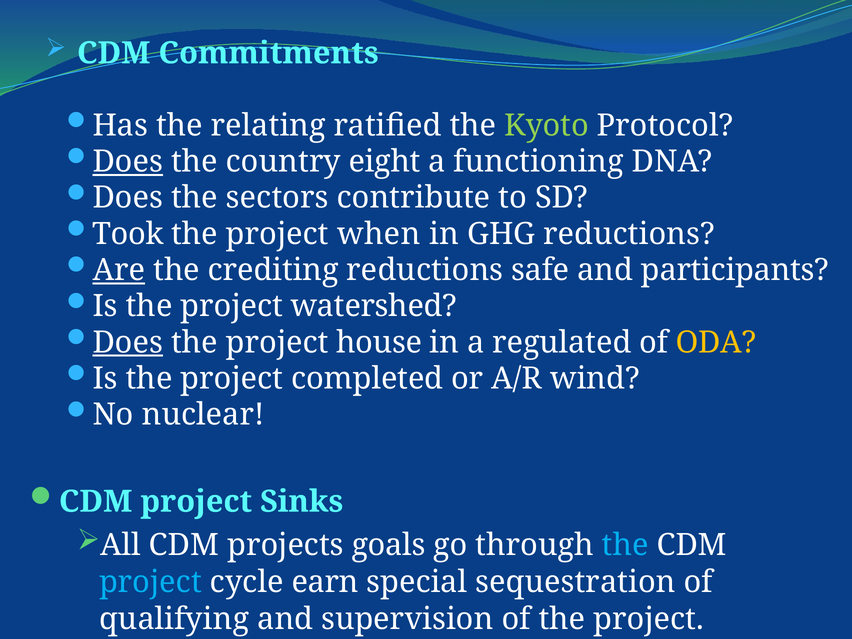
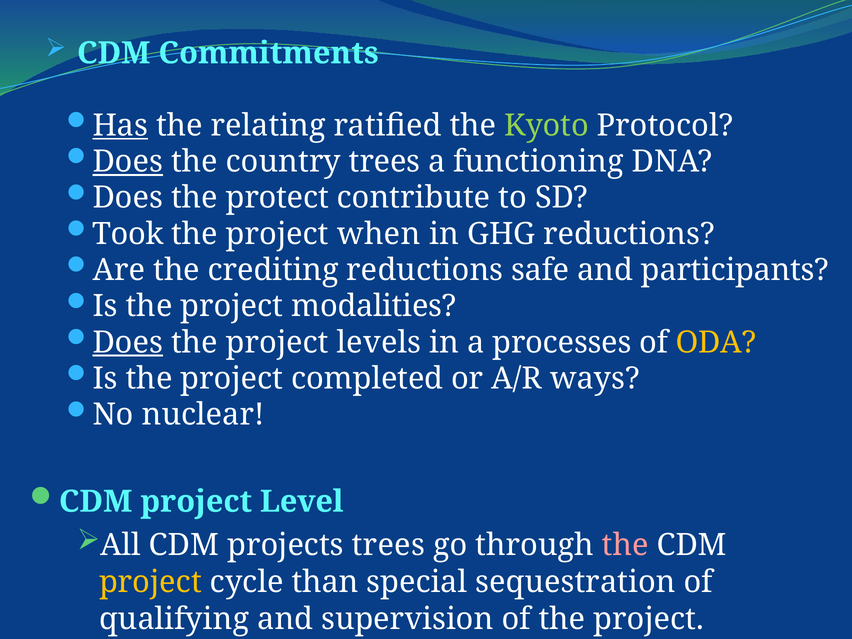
Has underline: none -> present (120, 125)
country eight: eight -> trees (385, 162)
sectors: sectors -> protect (277, 198)
Are underline: present -> none (119, 270)
watershed: watershed -> modalities (374, 306)
house: house -> levels (379, 342)
regulated: regulated -> processes (562, 342)
wind: wind -> ways (595, 379)
Sinks: Sinks -> Level (302, 502)
projects goals: goals -> trees (388, 545)
the colour: light blue -> pink (625, 545)
project colour: light blue -> yellow (150, 582)
earn: earn -> than (325, 582)
